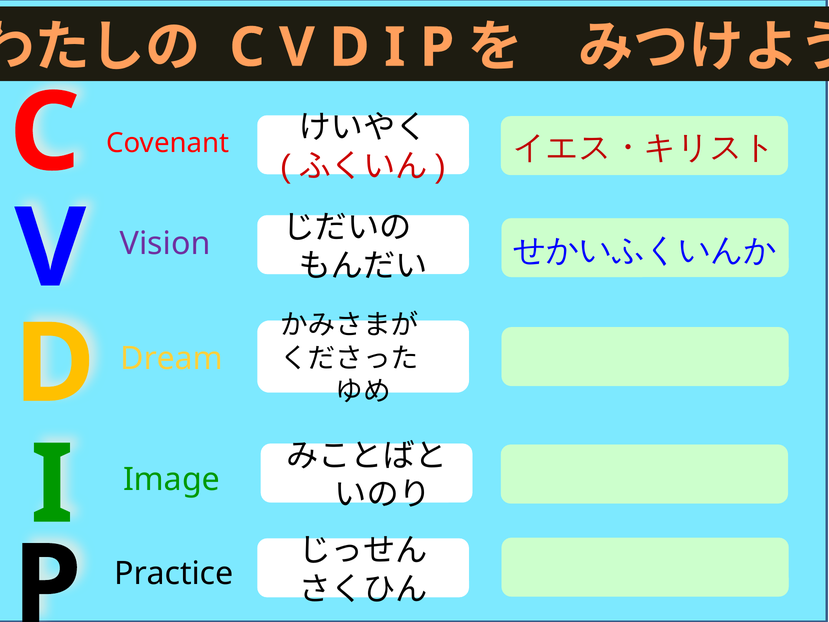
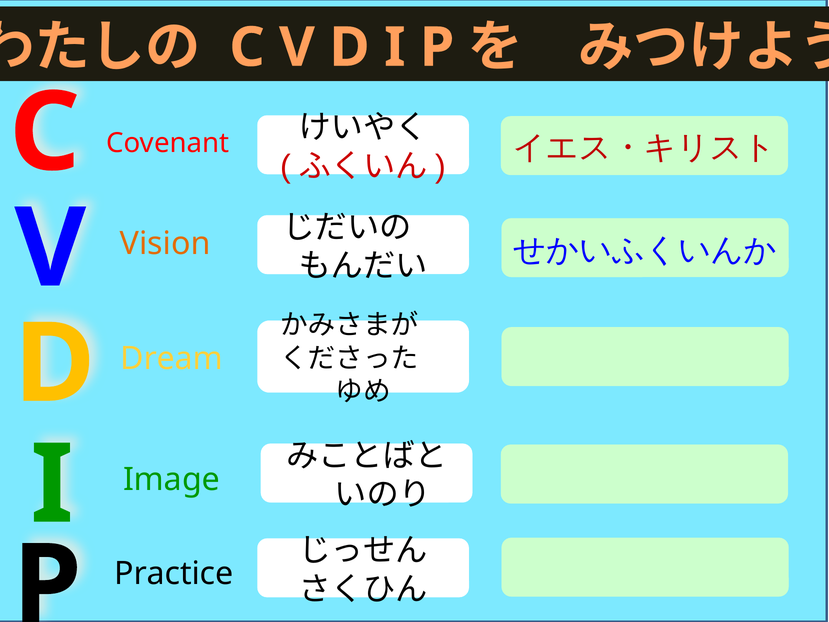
Vision colour: purple -> orange (165, 243)
